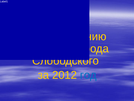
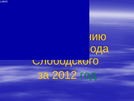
год colour: blue -> green (88, 75)
